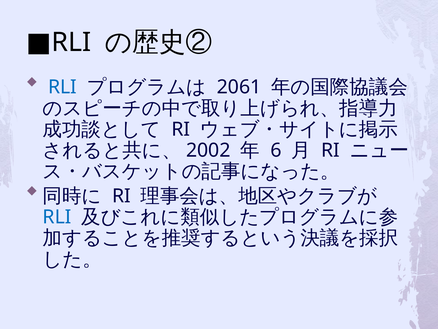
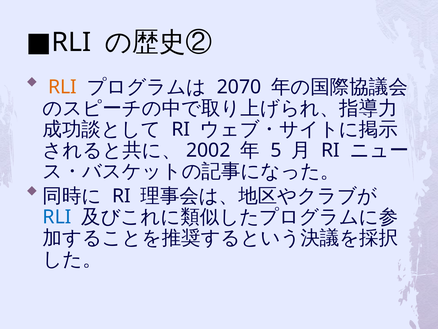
RLI colour: blue -> orange (62, 87)
2061: 2061 -> 2070 (239, 87)
6: 6 -> 5 (276, 150)
